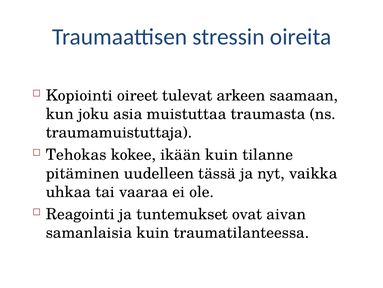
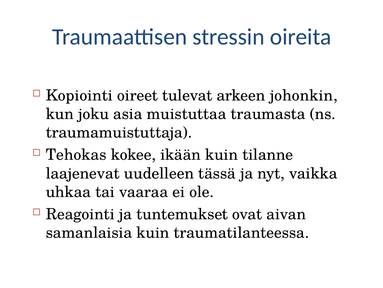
saamaan: saamaan -> johonkin (304, 95)
pitäminen: pitäminen -> laajenevat (83, 173)
